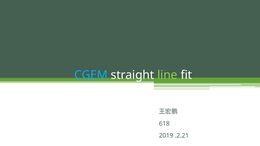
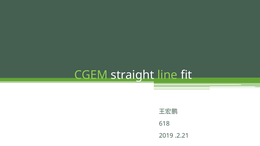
CGEM colour: light blue -> light green (91, 75)
